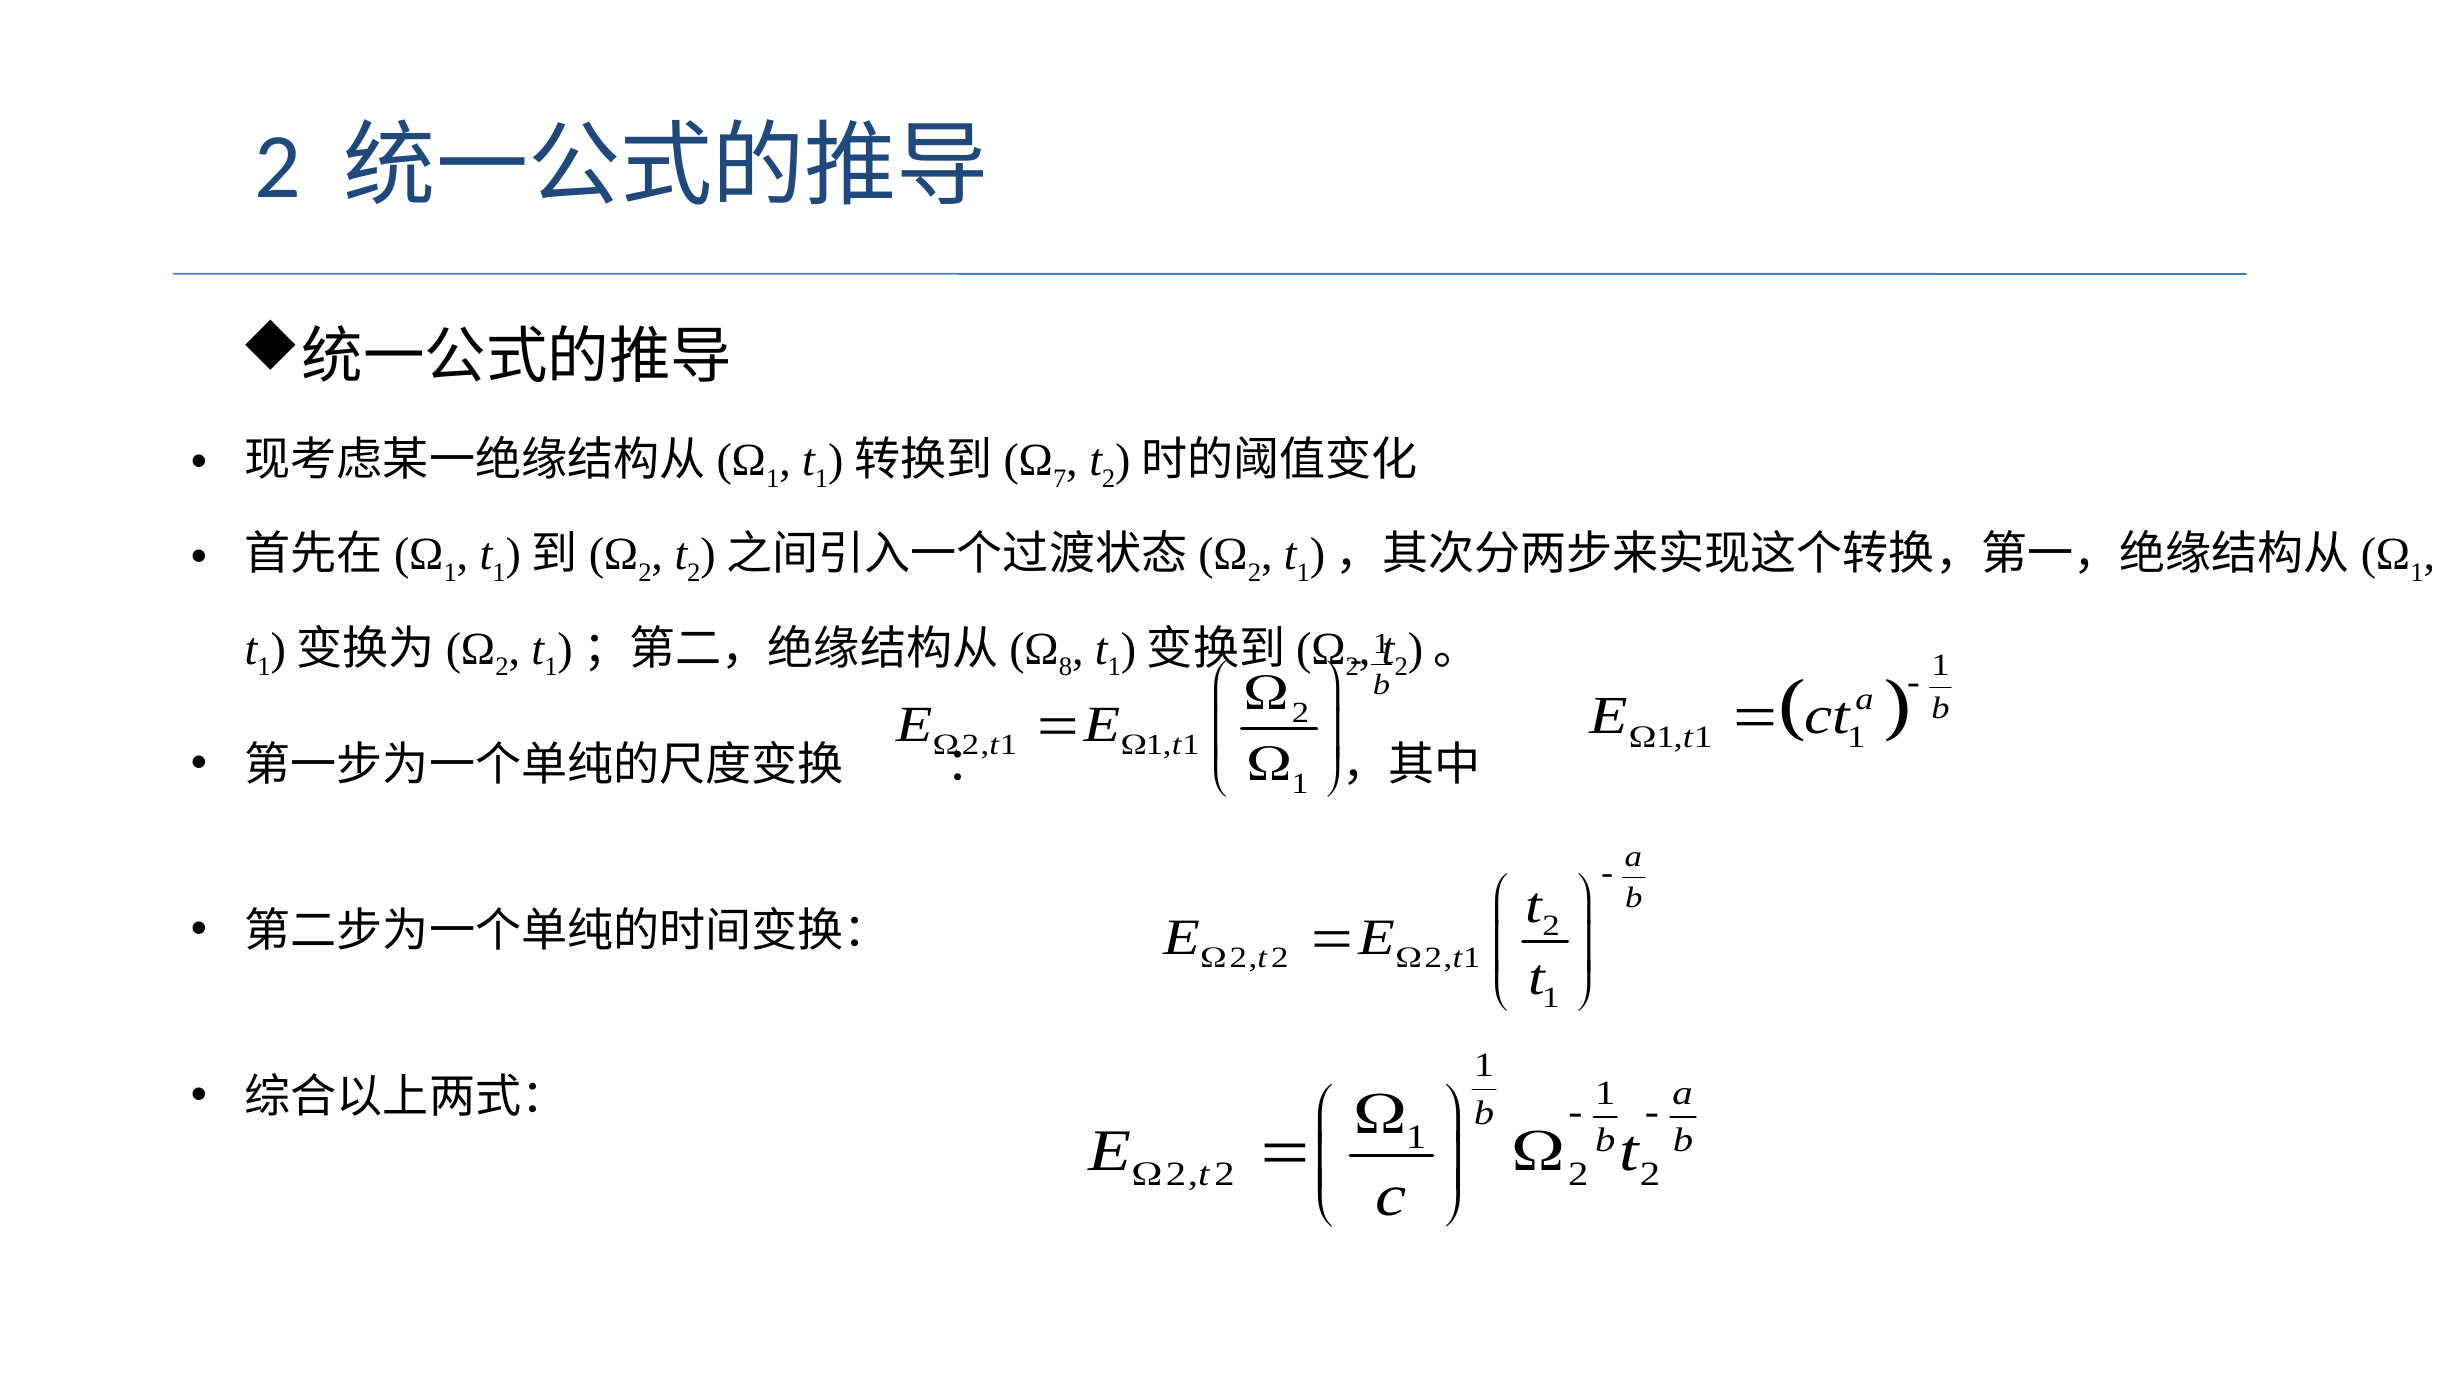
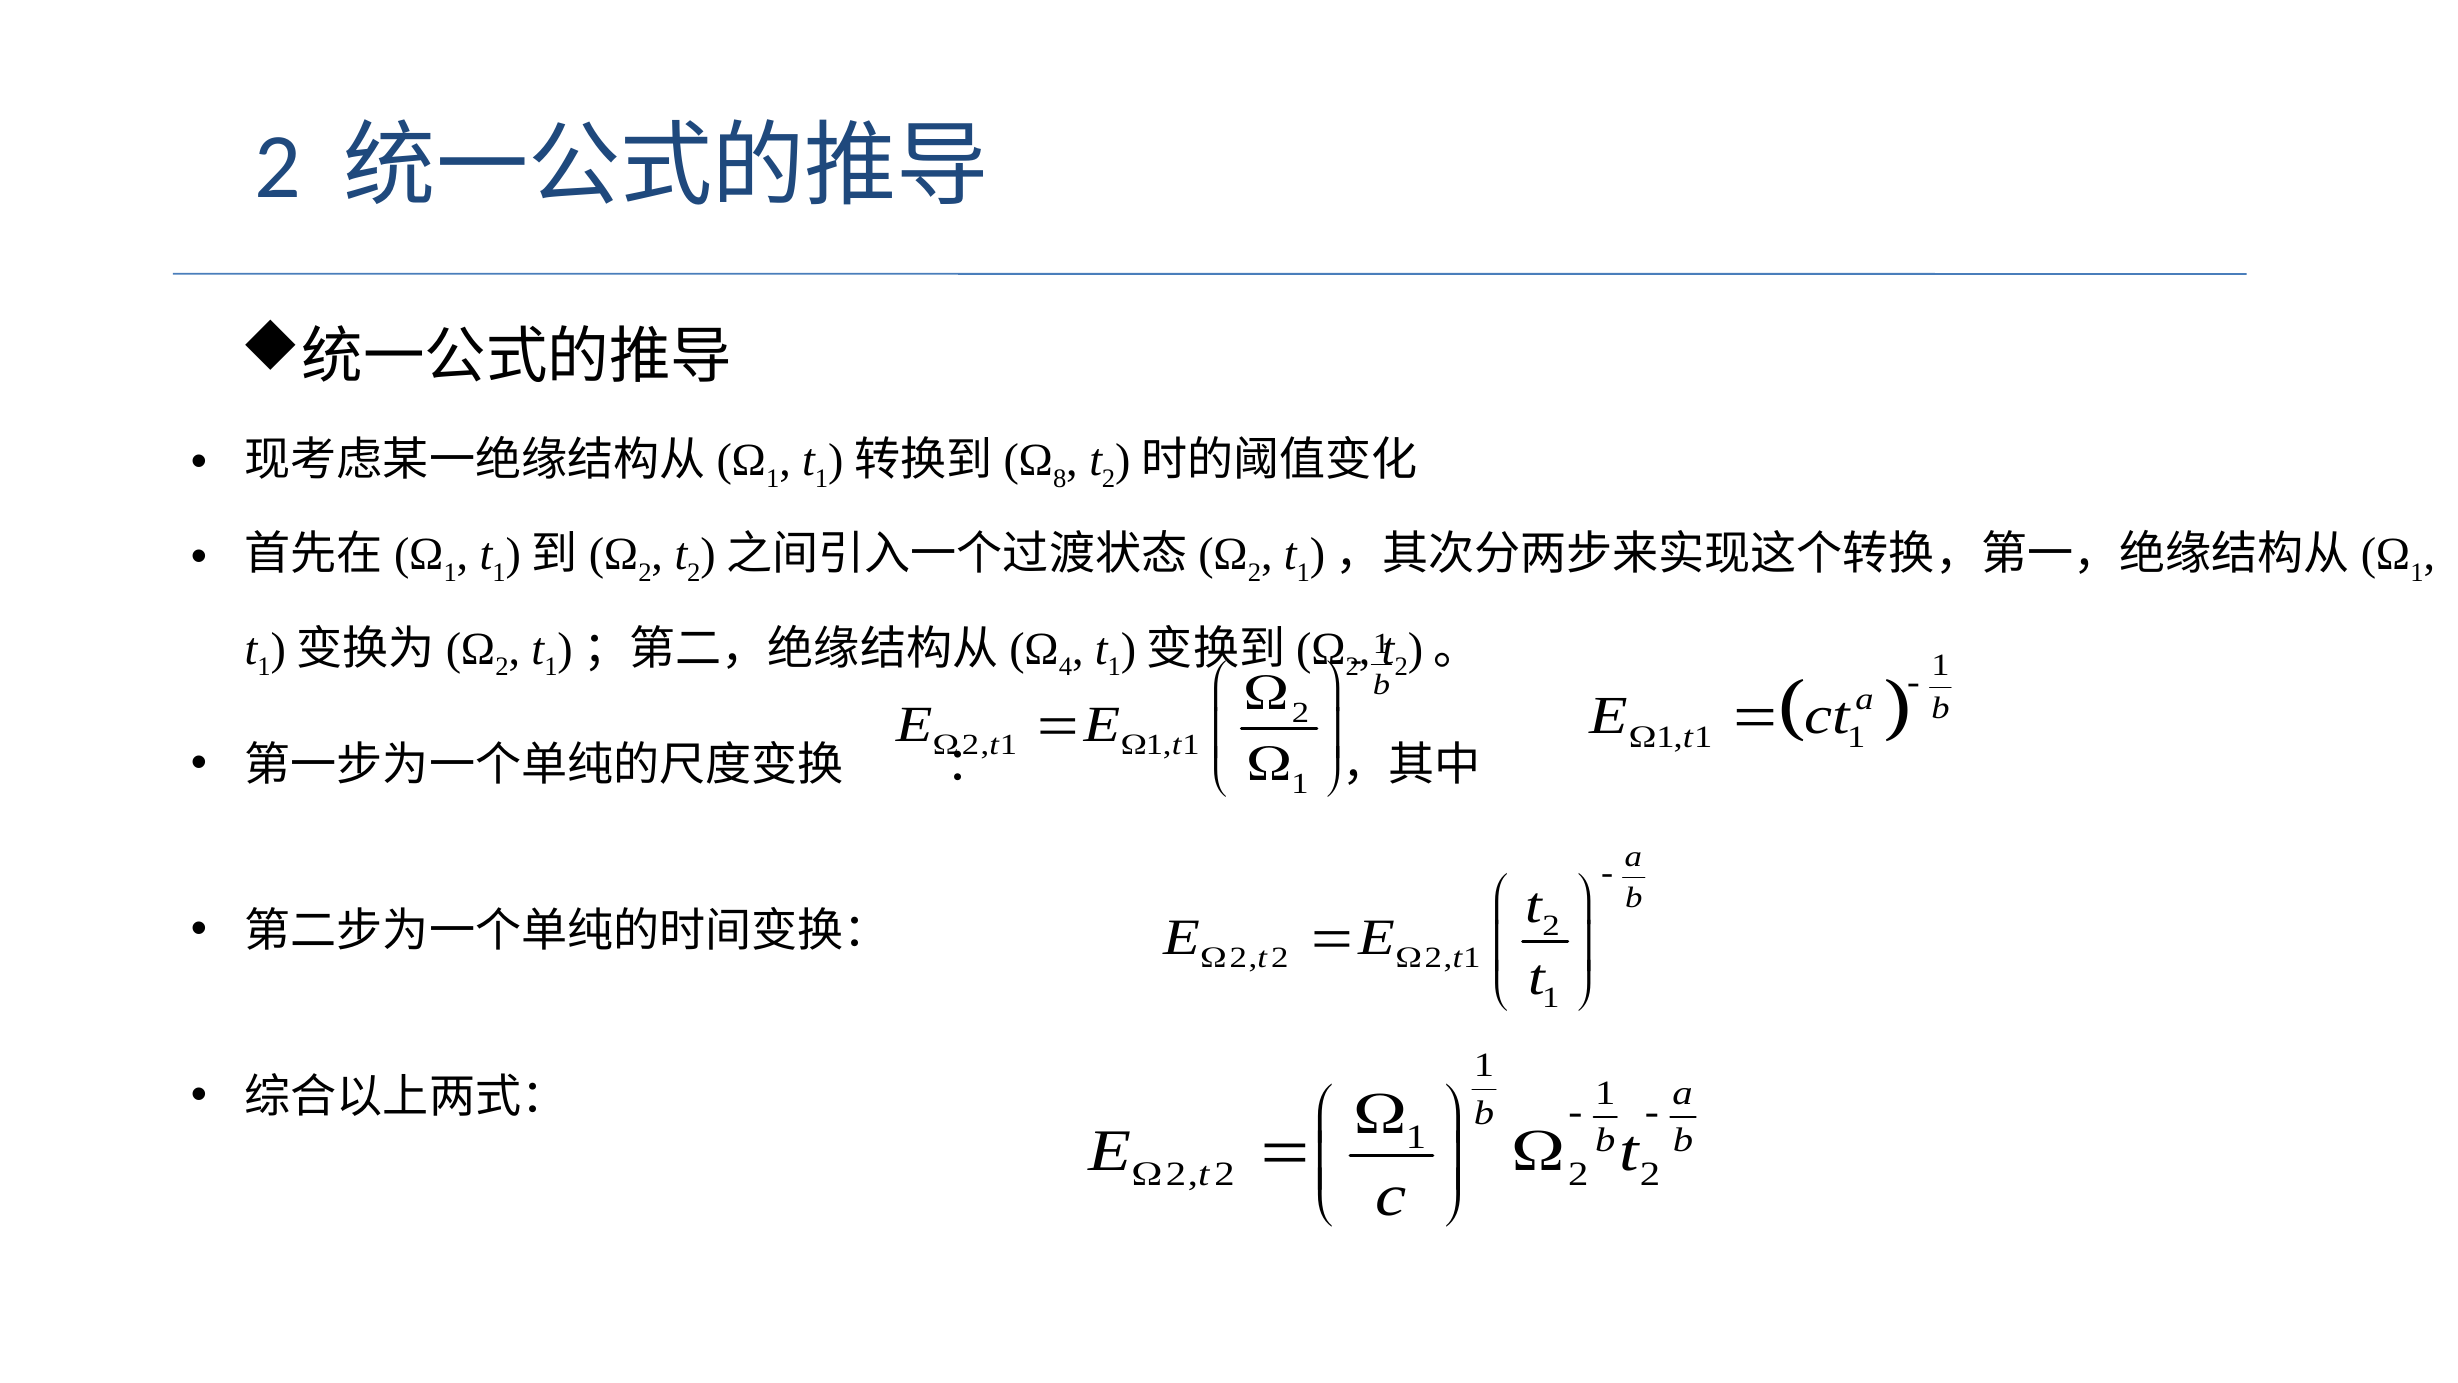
7: 7 -> 8 (1060, 478)
8: 8 -> 4 (1065, 667)
